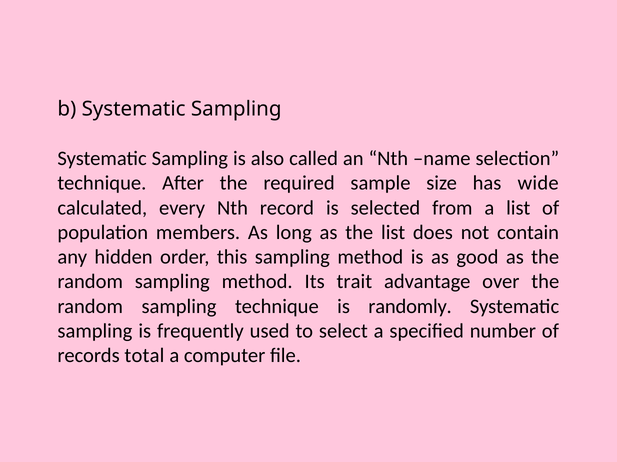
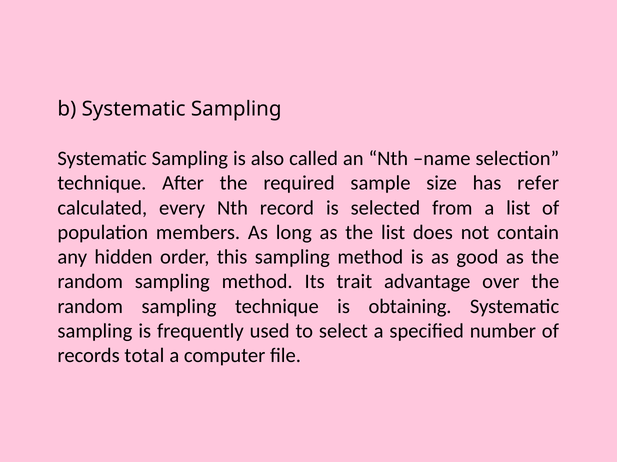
wide: wide -> refer (538, 183)
randomly: randomly -> obtaining (410, 307)
